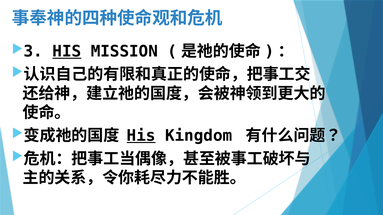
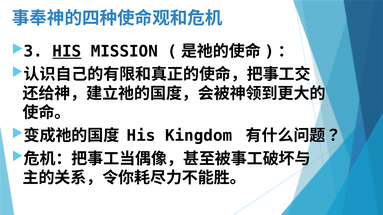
His underline: present -> none (141, 136)
